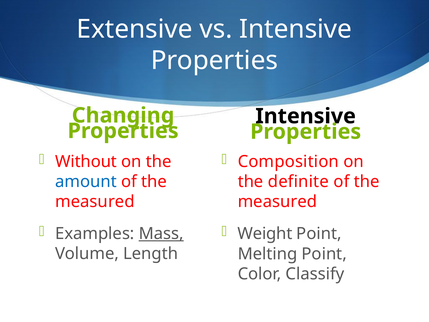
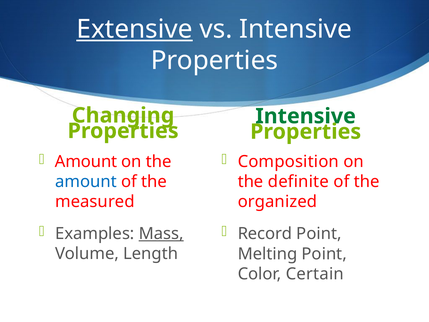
Extensive underline: none -> present (135, 29)
Intensive colour: black -> green (306, 116)
Without: Without -> Amount (86, 162)
measured: measured -> organized (277, 202)
Weight: Weight -> Record (265, 234)
Classify: Classify -> Certain (315, 274)
